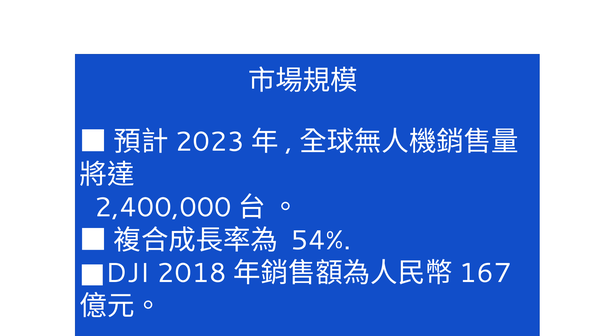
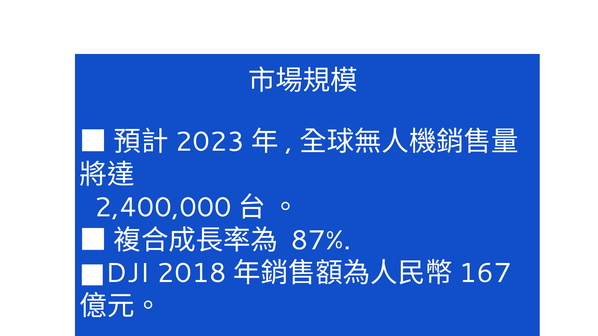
54%: 54% -> 87% (321, 241)
